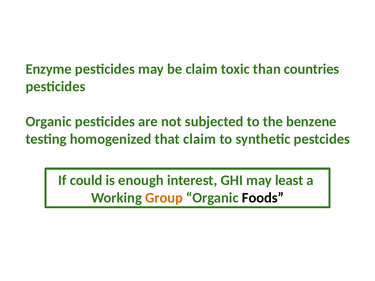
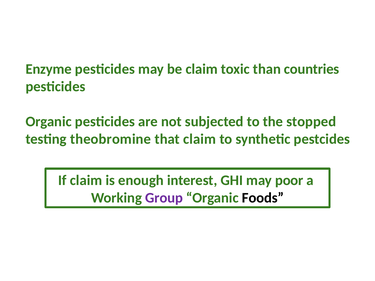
benzene: benzene -> stopped (311, 122)
homogenized: homogenized -> theobromine (111, 139)
If could: could -> claim (86, 180)
least: least -> poor (289, 180)
Group colour: orange -> purple (164, 198)
